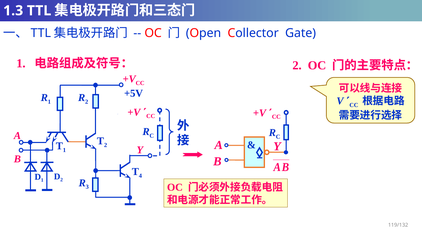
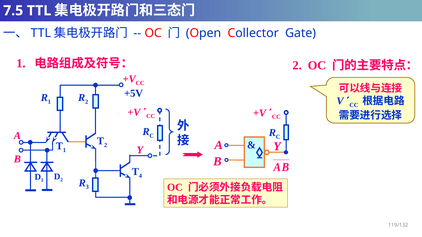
1.3: 1.3 -> 7.5 (13, 11)
